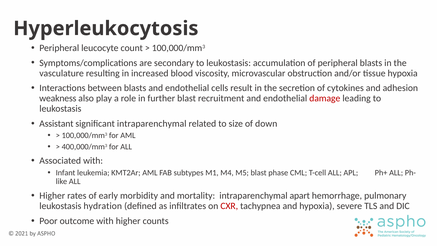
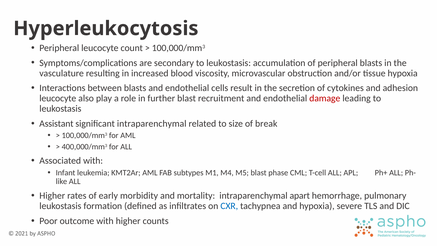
weakness: weakness -> leucocyte (58, 98)
down: down -> break (266, 124)
hydration: hydration -> formation (103, 206)
CXR colour: red -> blue (229, 206)
